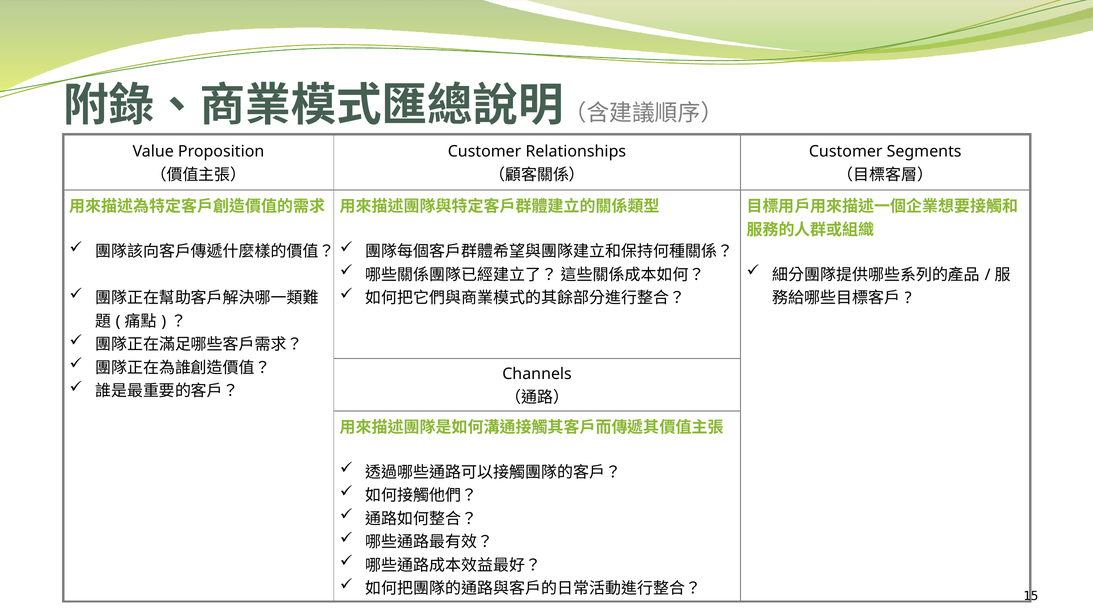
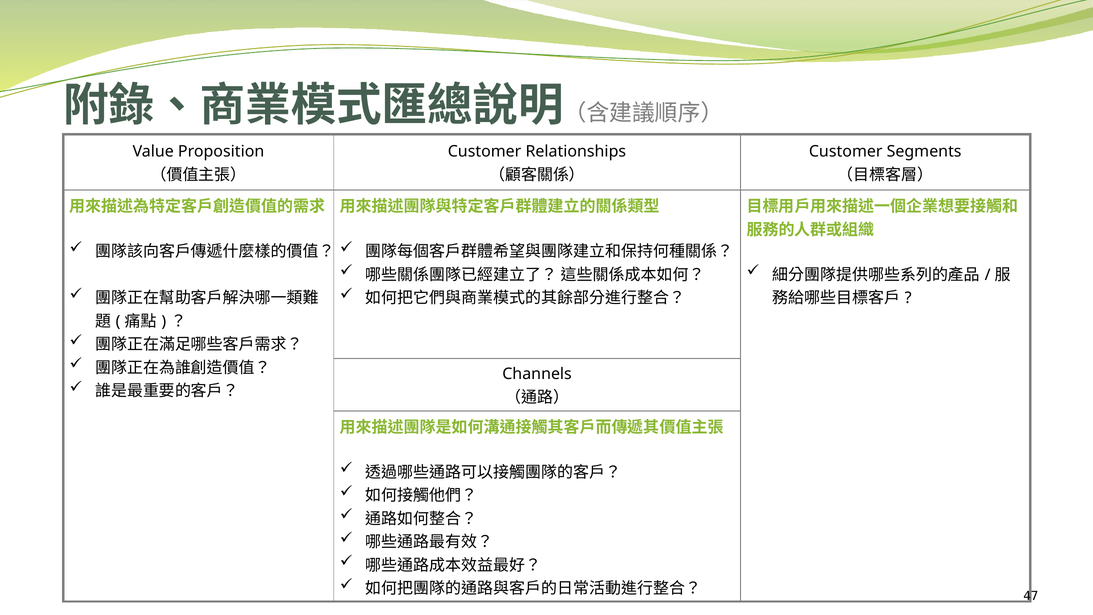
15: 15 -> 47 (1031, 596)
